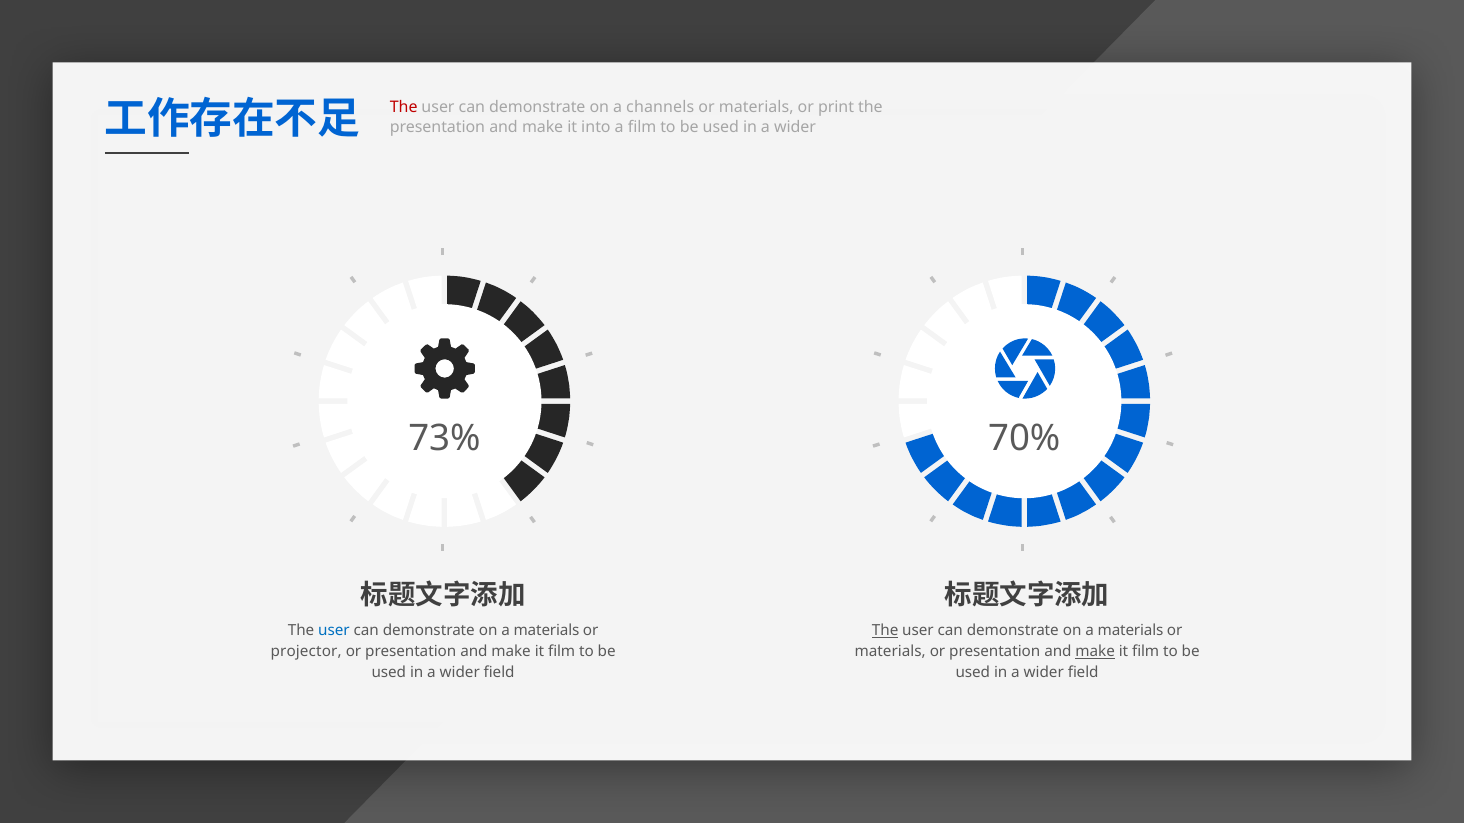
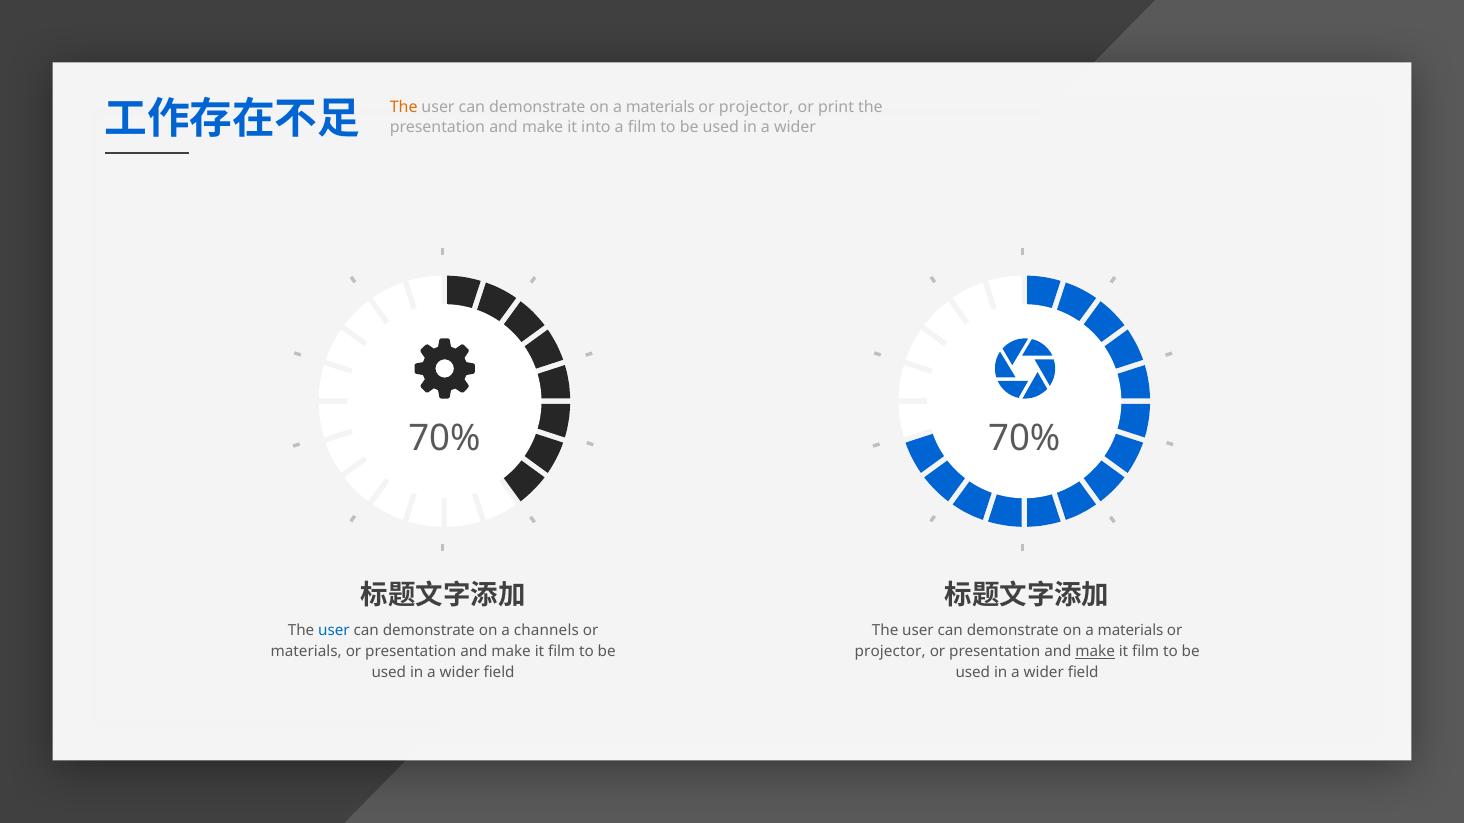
The colour: red -> orange (404, 108)
channels: channels -> materials (660, 108)
materials: materials -> projector (756, 108)
73%: 73% -> 70% (444, 438)
materials: materials -> channels (546, 631)
The underline: present -> none (885, 631)
projector: projector -> materials (306, 652)
materials: materials -> projector (890, 652)
